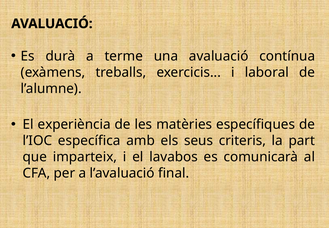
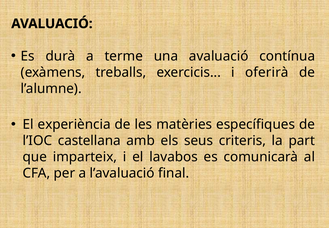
laboral: laboral -> oferirà (267, 72)
específica: específica -> castellana (89, 141)
